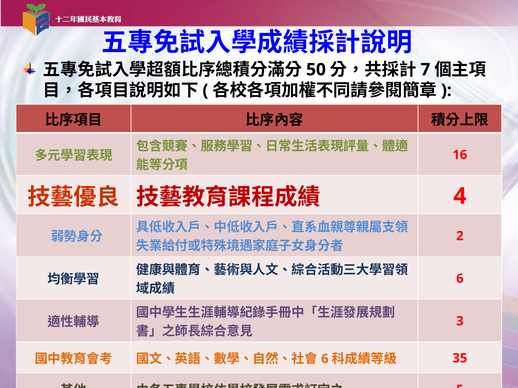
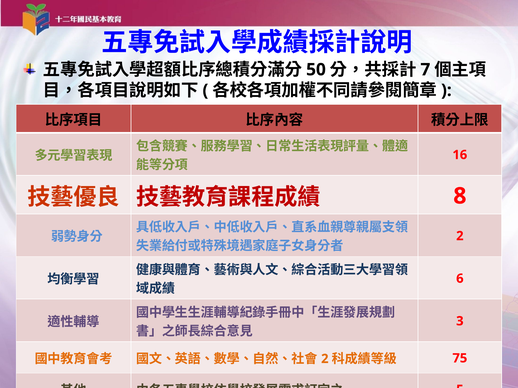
4: 4 -> 8 (460, 196)
6: 6 -> 2 (325, 359)
35: 35 -> 75 (460, 359)
